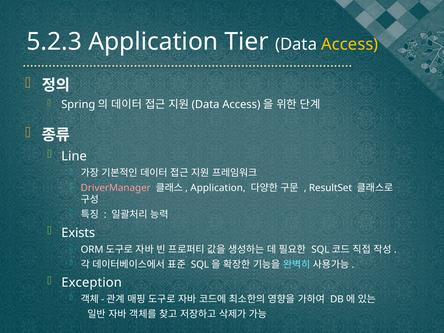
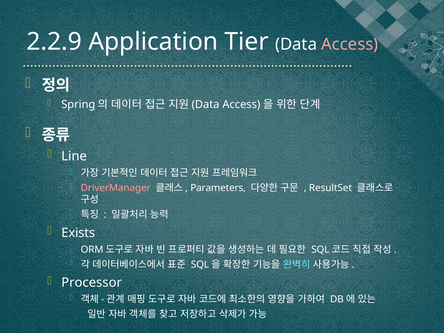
5.2.3: 5.2.3 -> 2.2.9 (54, 42)
Access colour: yellow -> pink (350, 44)
Application: Application -> Parameters (218, 188)
Exception: Exception -> Processor (92, 283)
